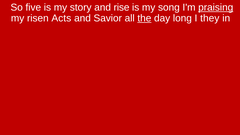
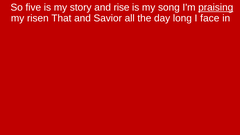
Acts: Acts -> That (61, 18)
the underline: present -> none (144, 18)
they: they -> face (210, 18)
